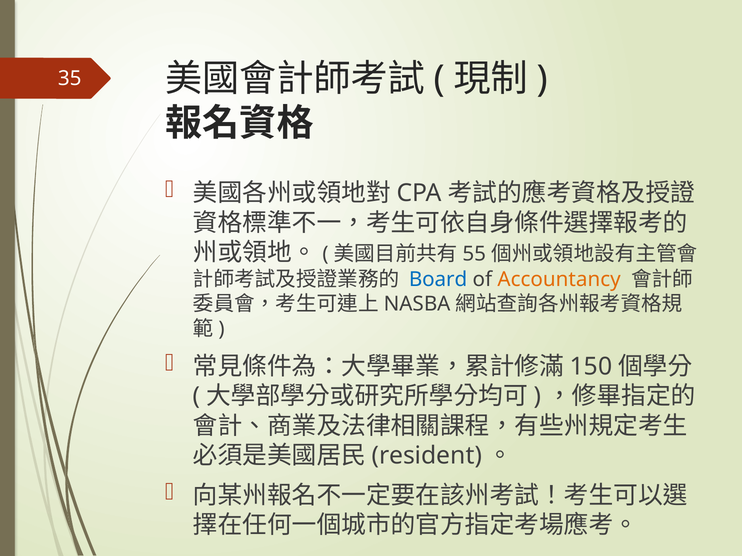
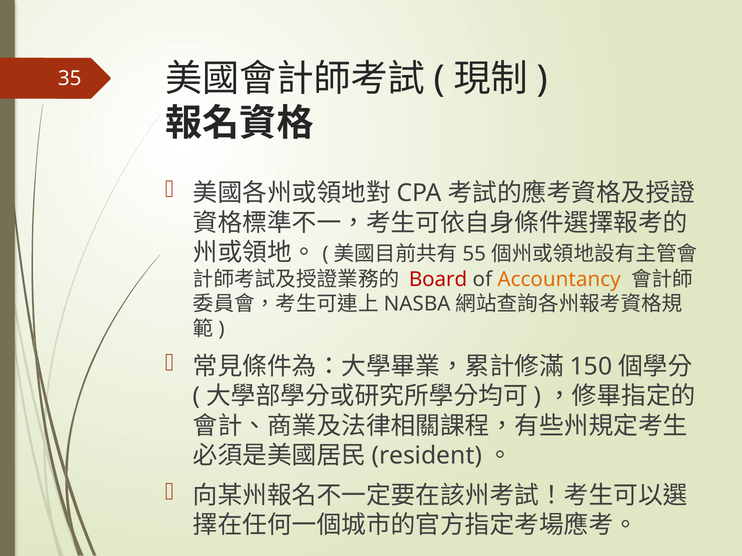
Board colour: blue -> red (438, 280)
